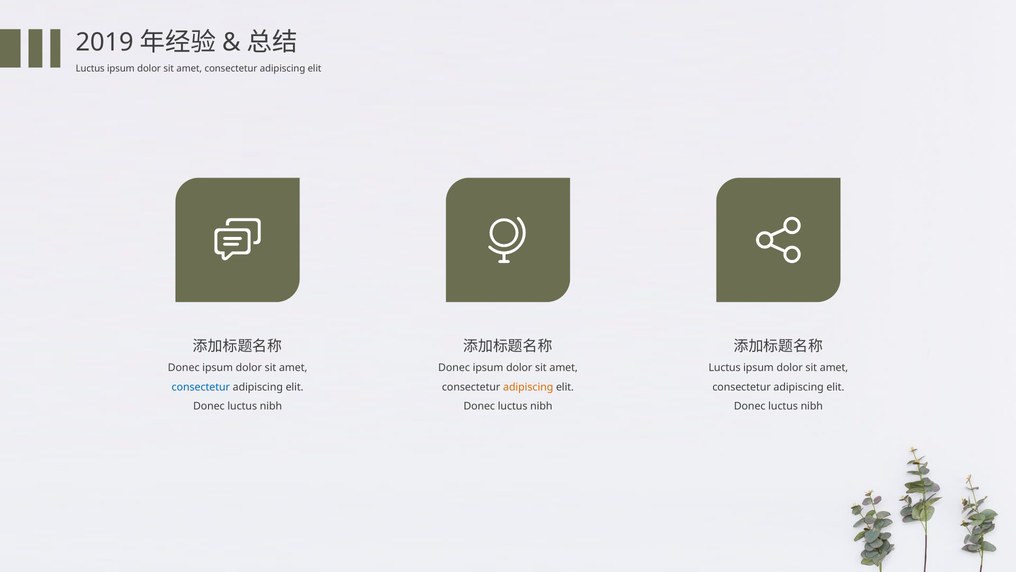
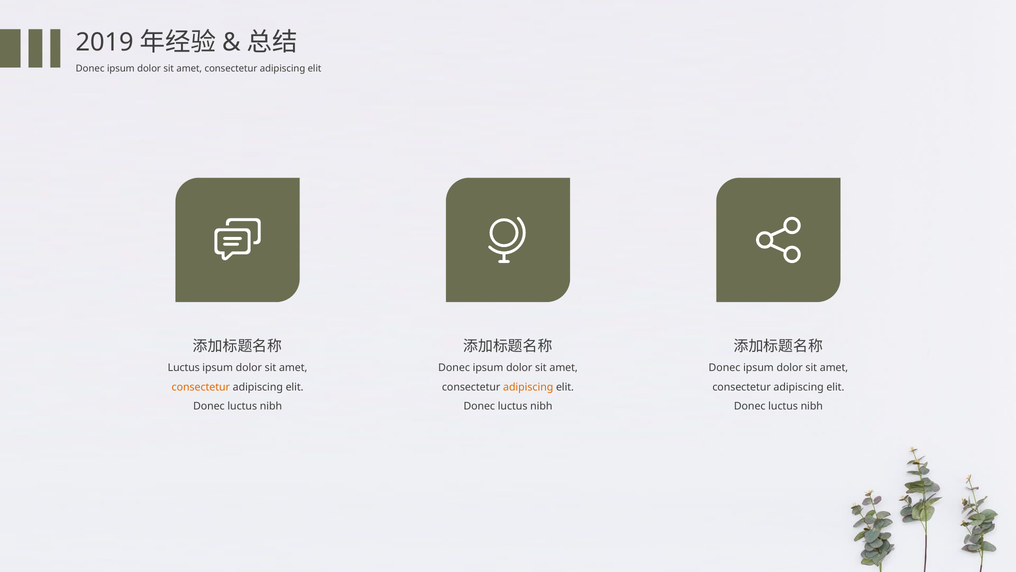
Luctus: Luctus -> Donec (90, 69)
Donec: Donec -> Luctus (184, 368)
Luctus: Luctus -> Donec (725, 368)
consectetur colour: blue -> orange (201, 387)
